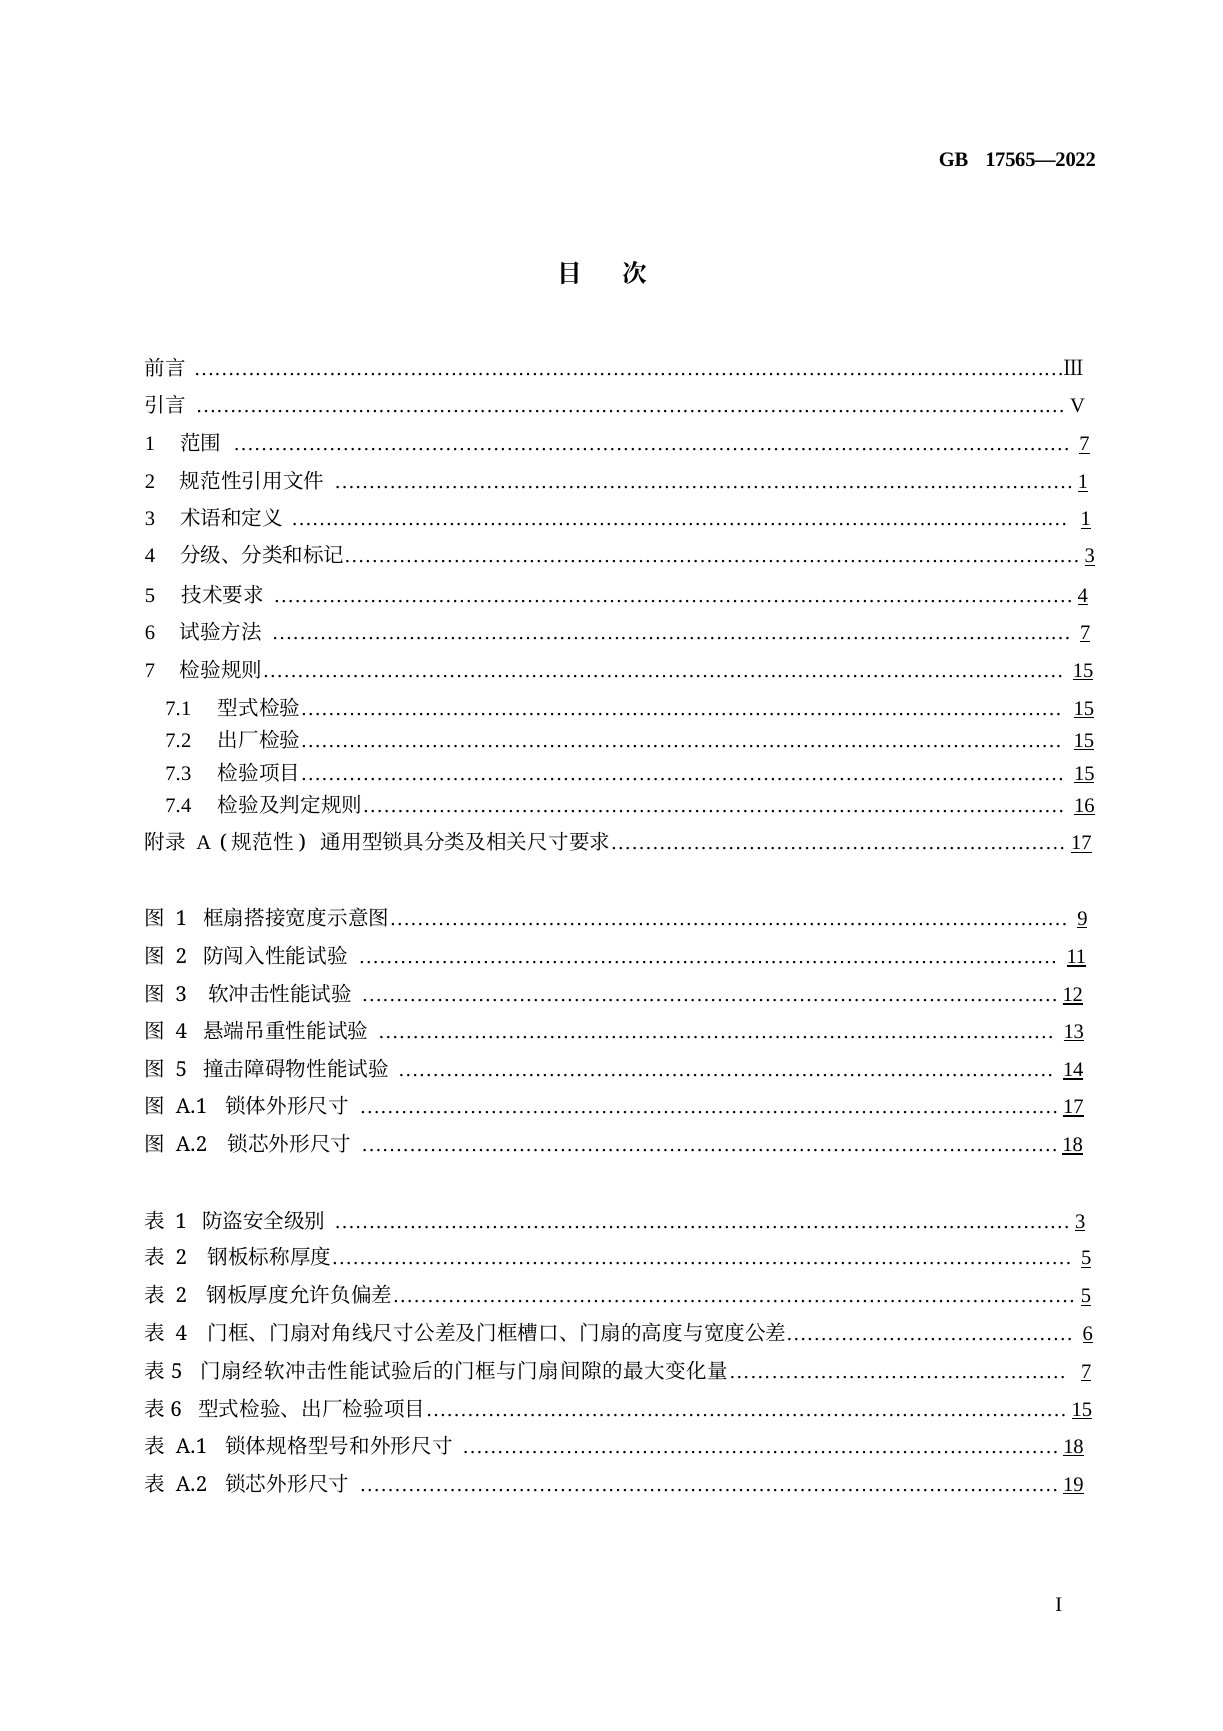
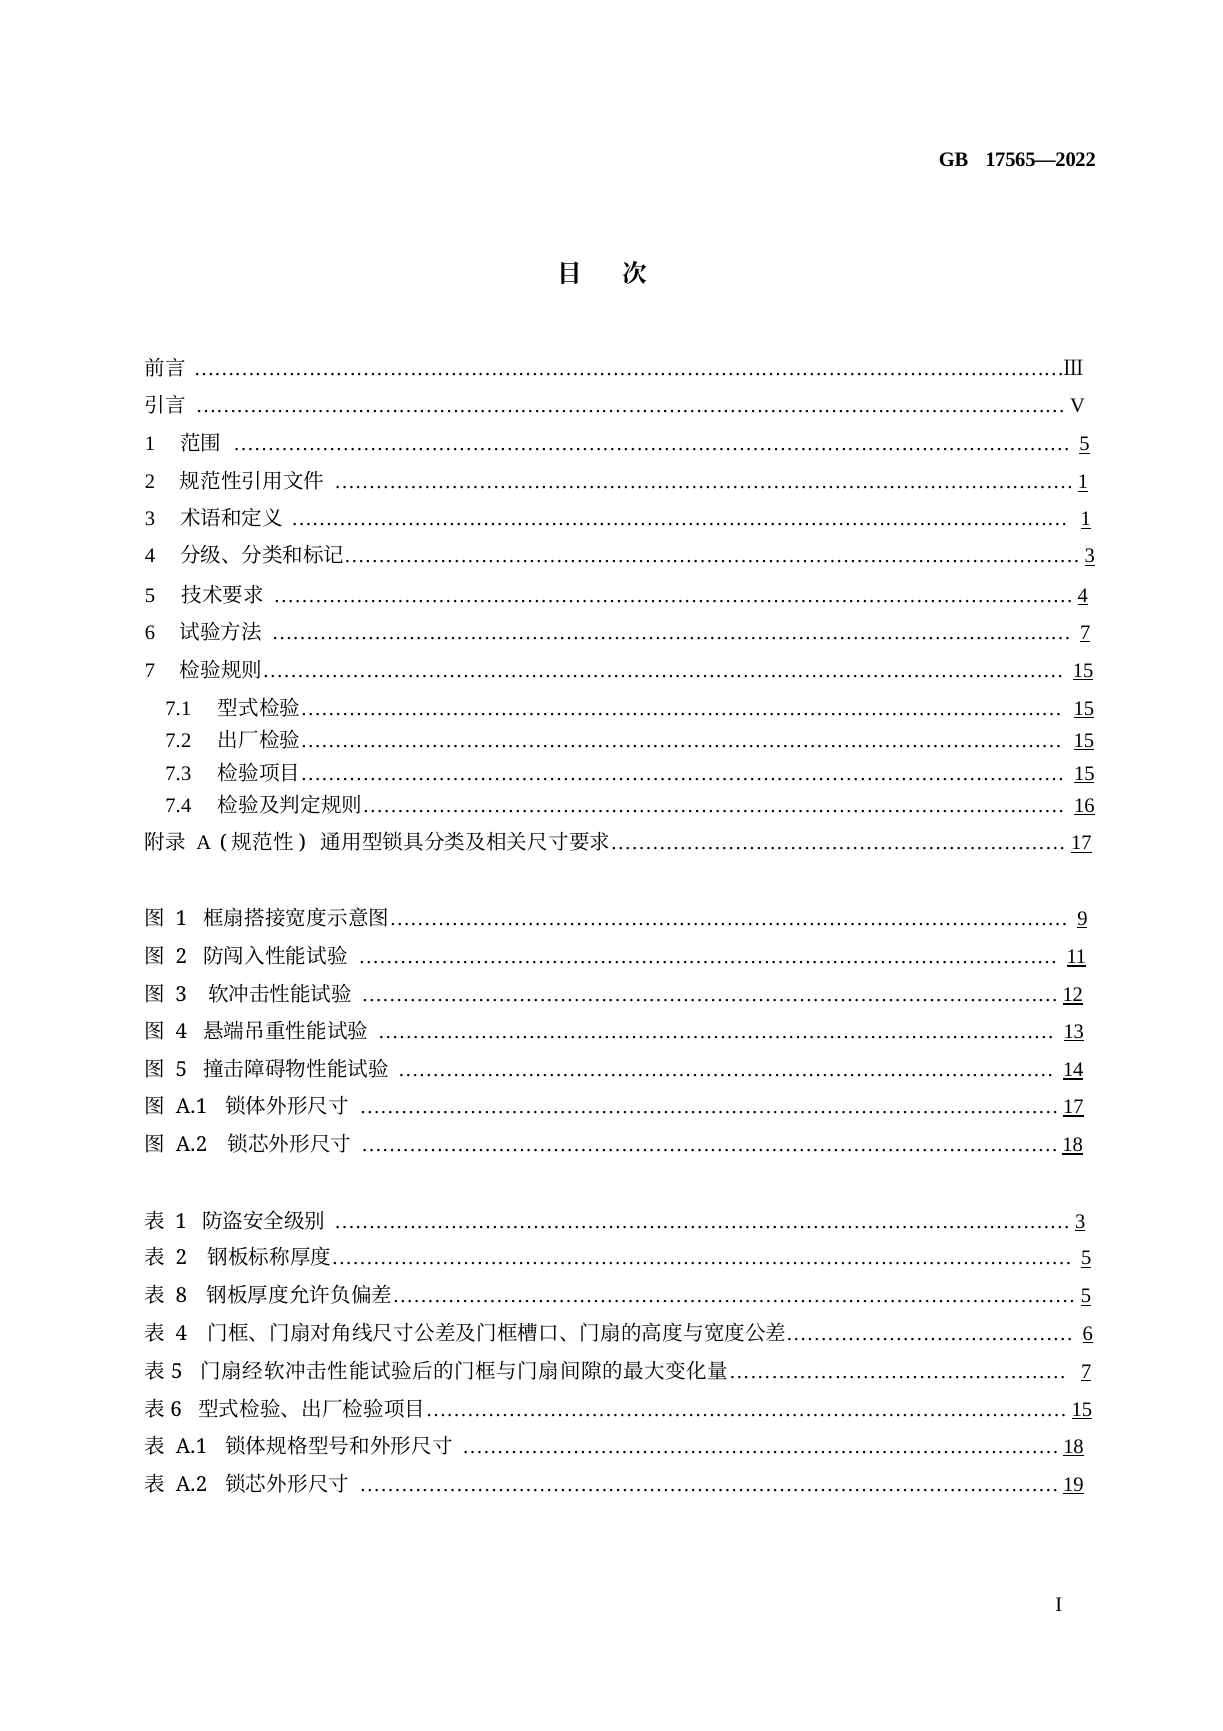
7: 7 -> 5 (1085, 444)
2: 2 -> 8 (181, 1296)
